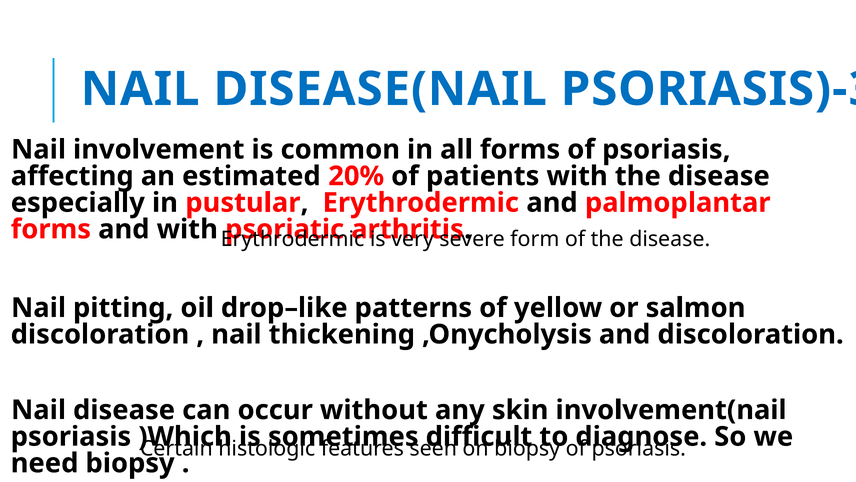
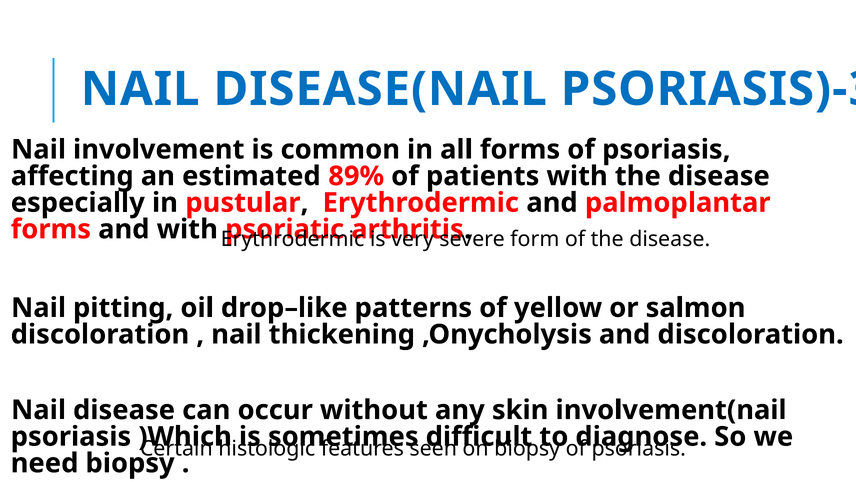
20%: 20% -> 89% (356, 176)
